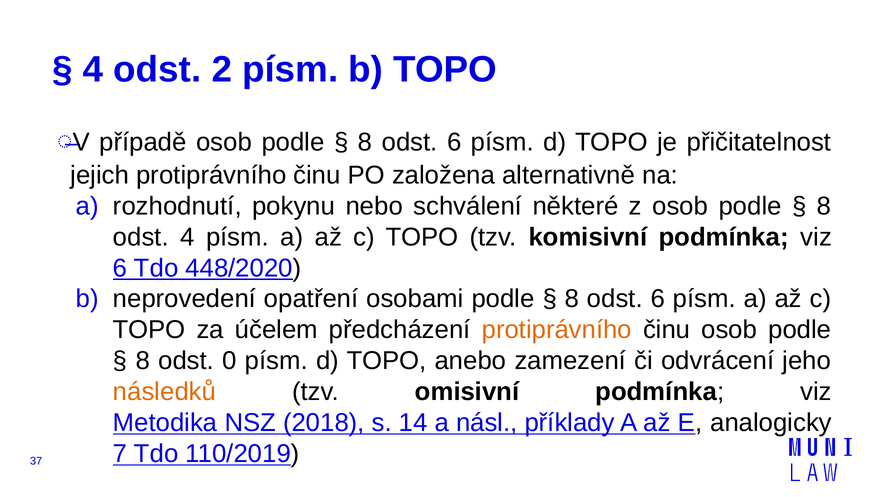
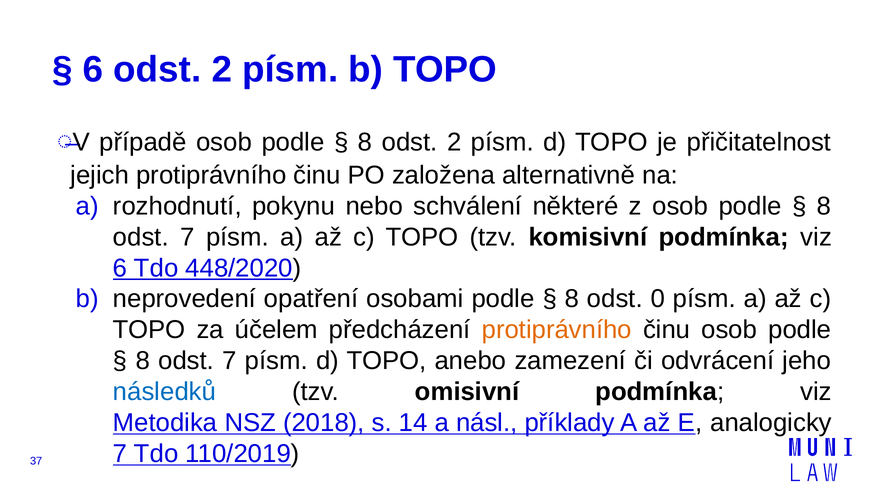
4: 4 -> 6 (93, 70)
6: 6 -> 2 (454, 142)
4: 4 -> 7 (187, 237)
6: 6 -> 0 (658, 299)
0: 0 -> 7 (229, 361)
následků colour: orange -> blue (165, 392)
